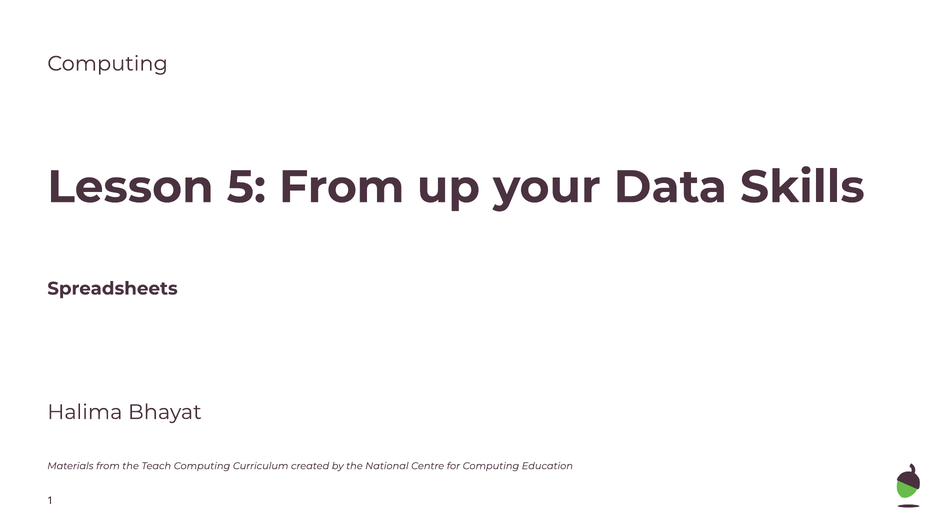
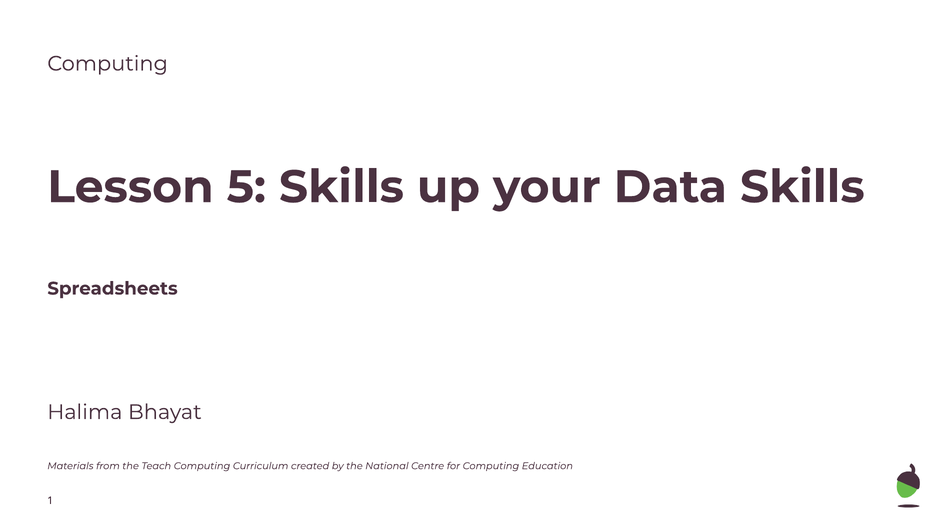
5 From: From -> Skills (341, 187)
